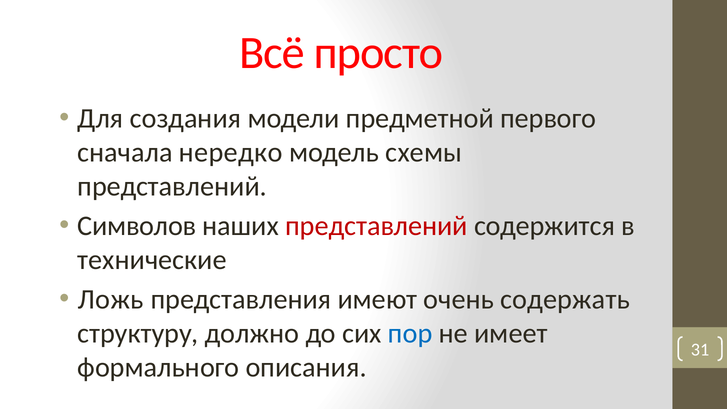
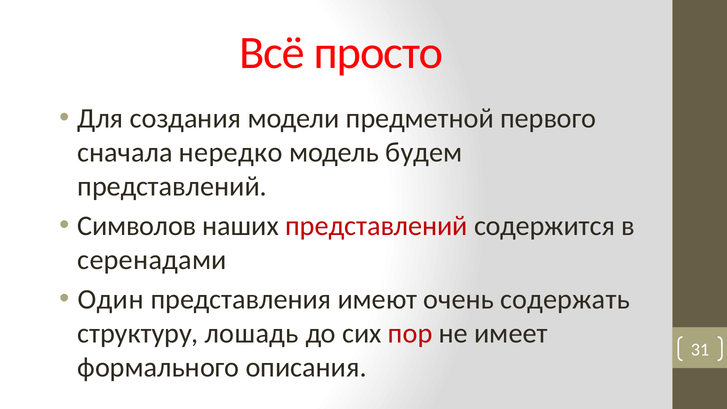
схемы: схемы -> будем (424, 152)
технические: технические -> серенадами (152, 260)
Ложь: Ложь -> Один (111, 299)
должно: должно -> лошадь (252, 333)
пор colour: blue -> red (410, 333)
